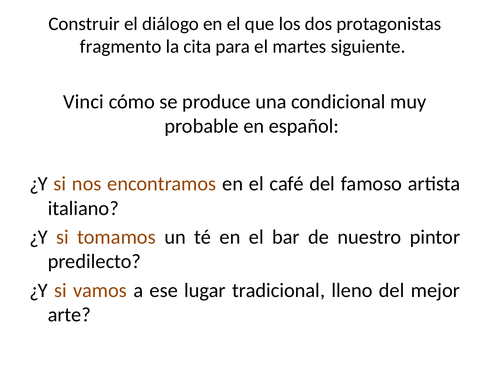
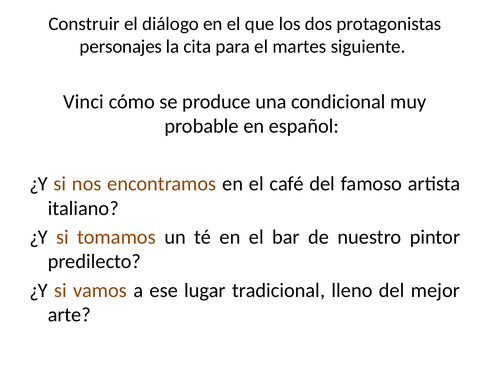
fragmento: fragmento -> personajes (121, 47)
